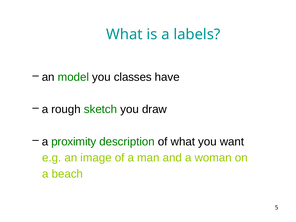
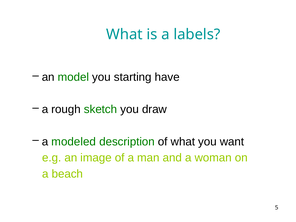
classes: classes -> starting (133, 77)
proximity: proximity -> modeled (74, 142)
